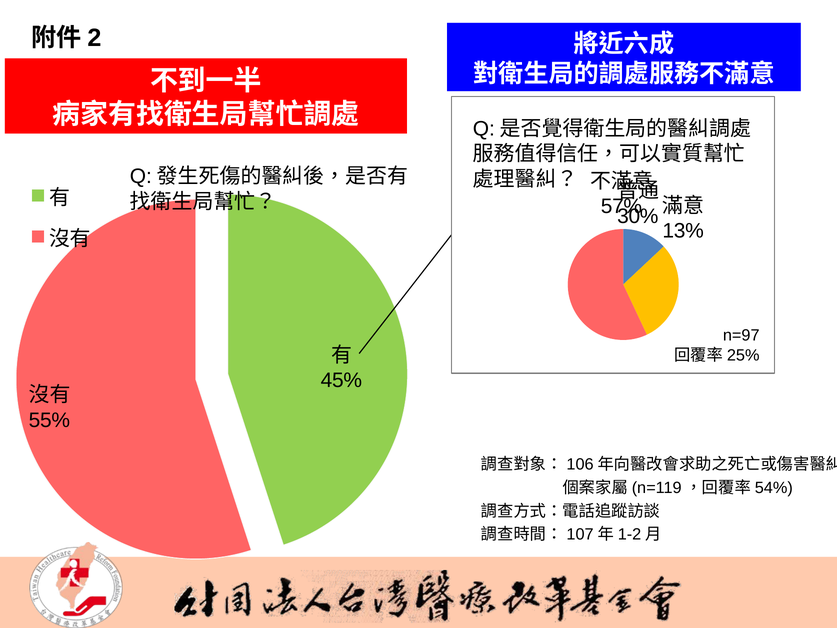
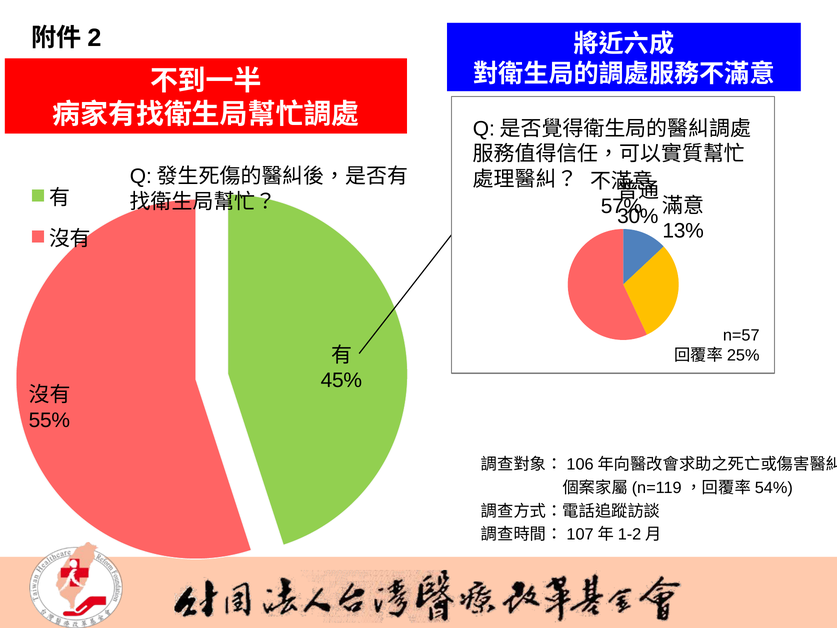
n=97: n=97 -> n=57 (741, 335)
